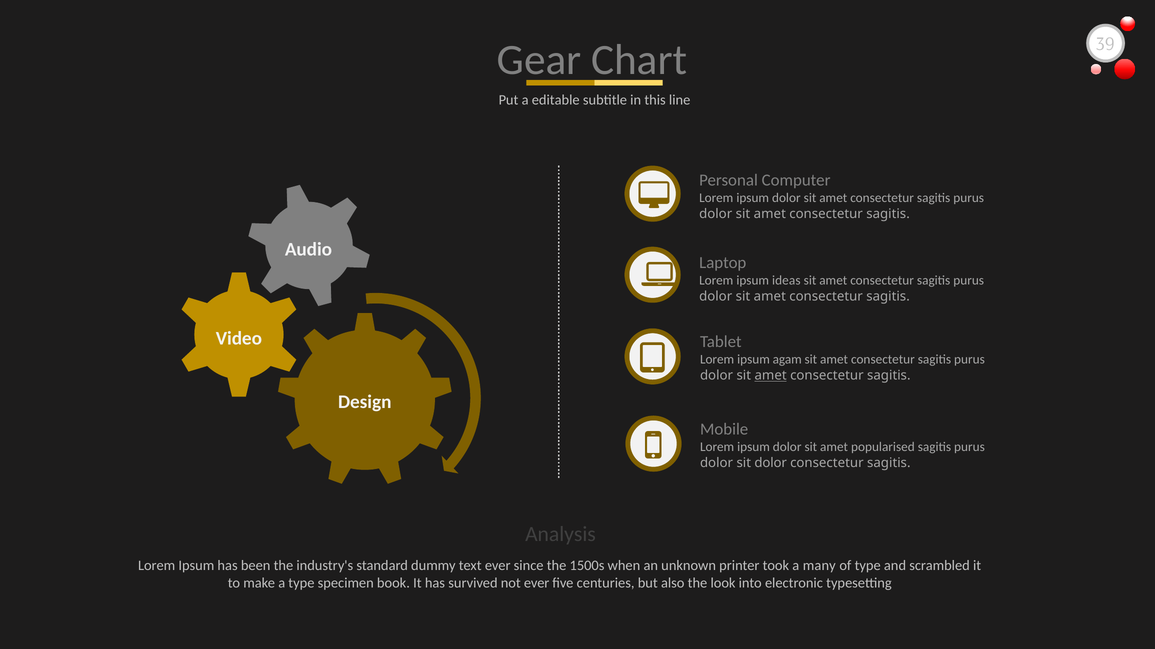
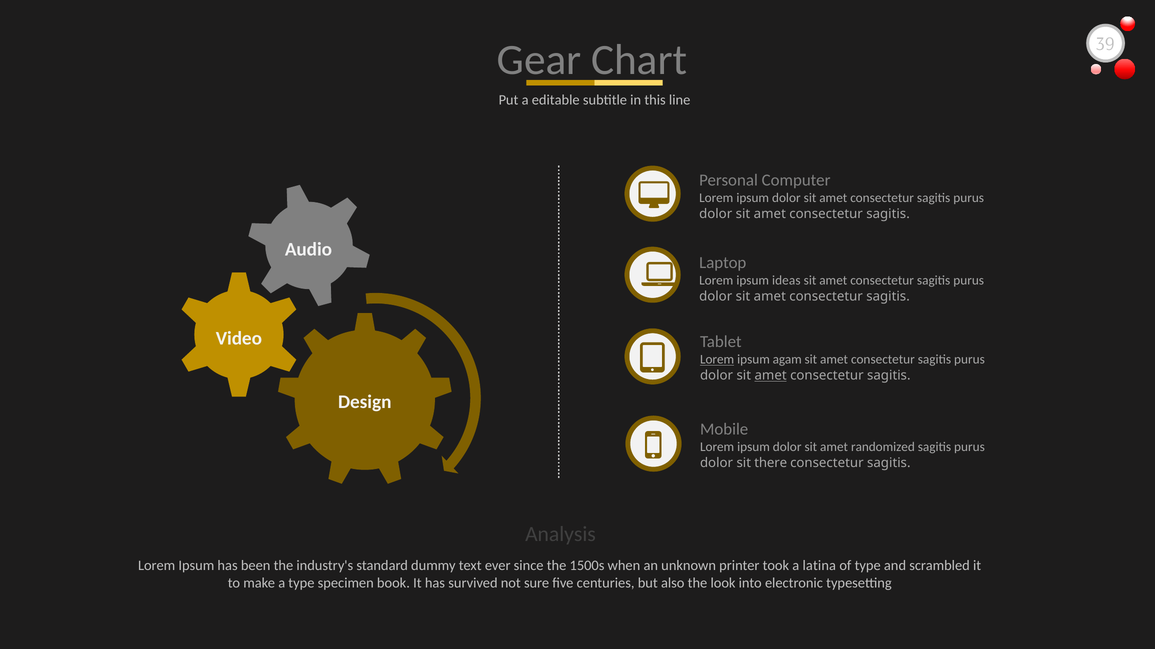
Lorem underline: none -> present (717, 360)
popularised: popularised -> randomized (883, 448)
sit dolor: dolor -> there (771, 463)
many: many -> latina (819, 566)
not ever: ever -> sure (537, 583)
